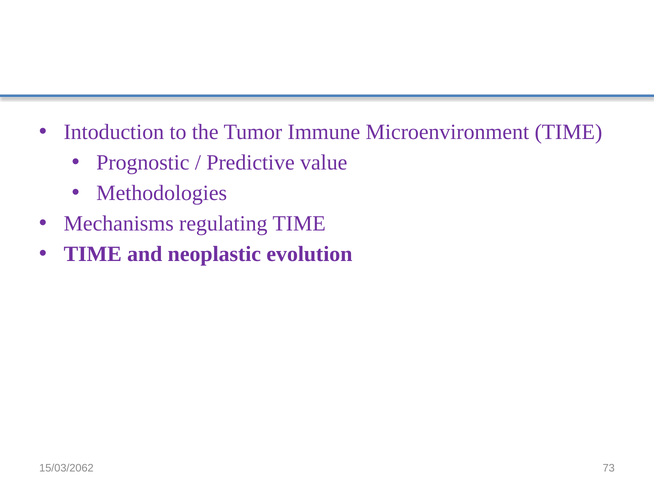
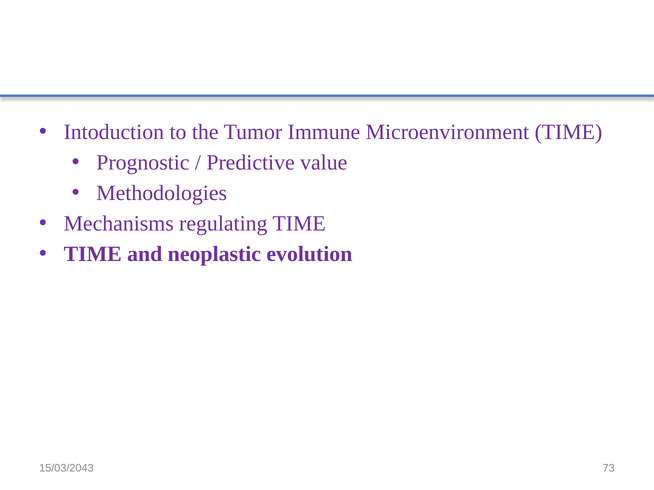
15/03/2062: 15/03/2062 -> 15/03/2043 (66, 468)
